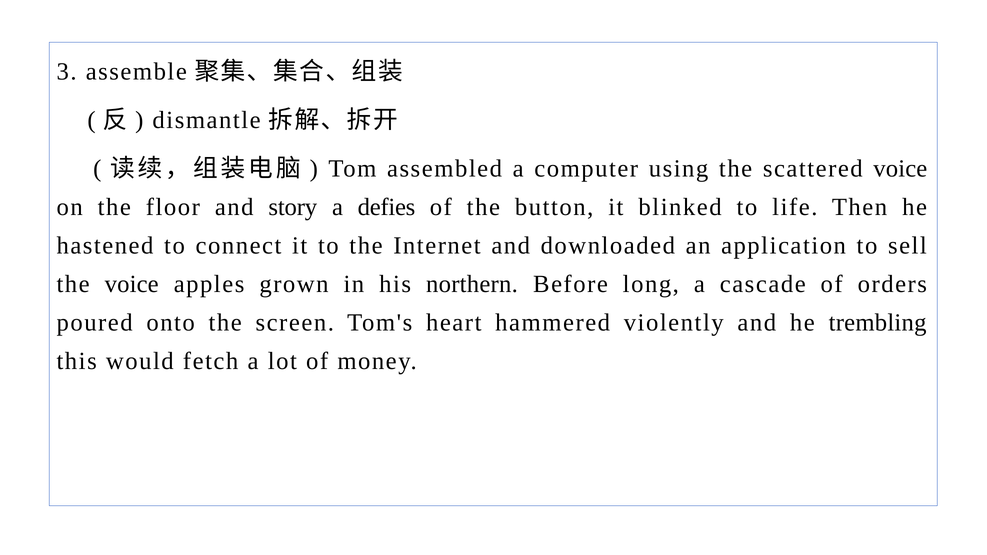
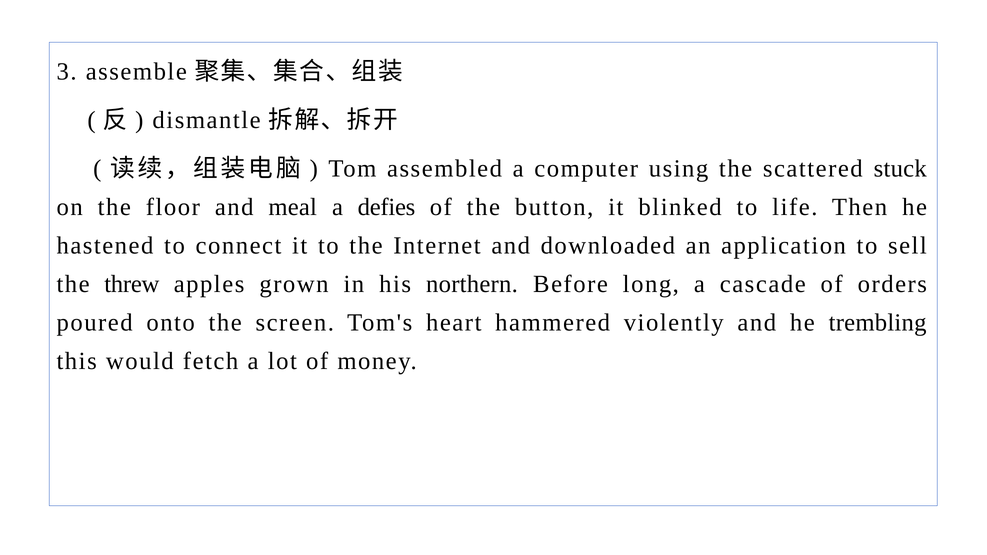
scattered voice: voice -> stuck (900, 169)
story: story -> meal (293, 207)
the voice: voice -> threw (132, 284)
